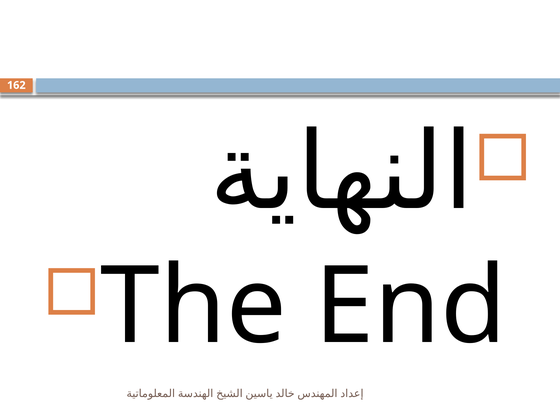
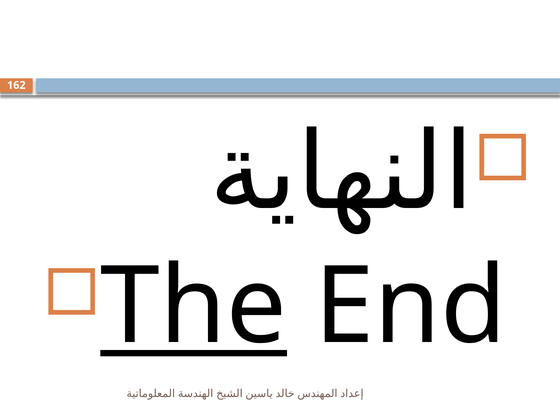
The underline: none -> present (194, 307)
